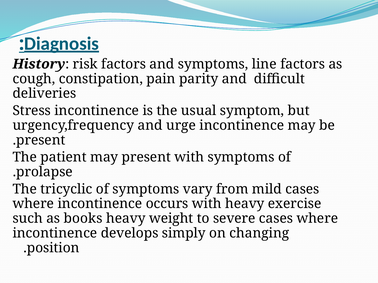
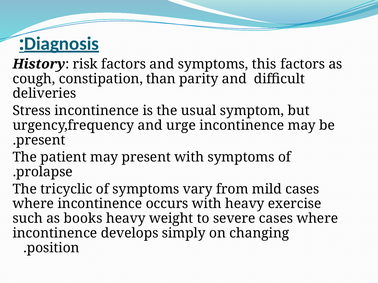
line: line -> this (264, 64)
pain: pain -> than (161, 79)
